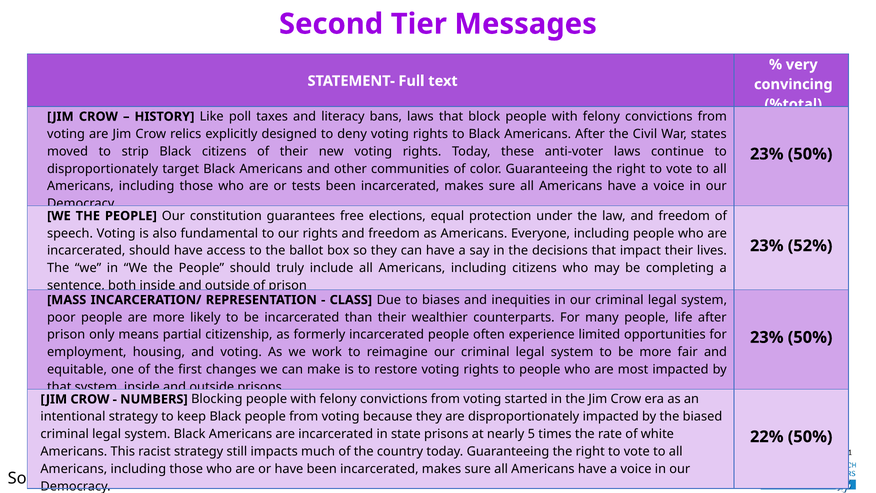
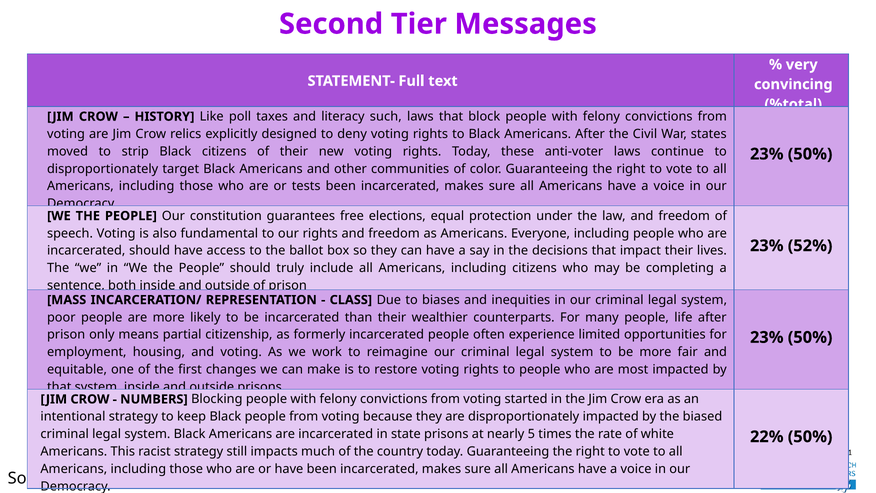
bans: bans -> such (386, 116)
